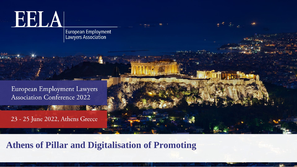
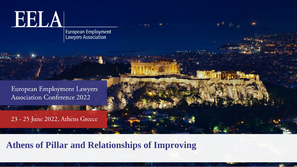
Digitalisation: Digitalisation -> Relationships (115, 145)
Promoting: Promoting -> Improving (175, 145)
